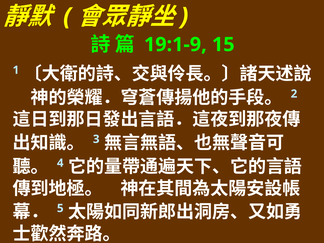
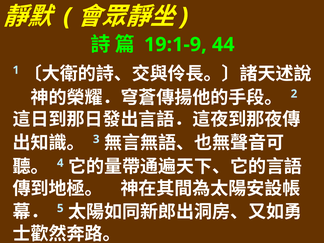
15: 15 -> 44 (223, 45)
